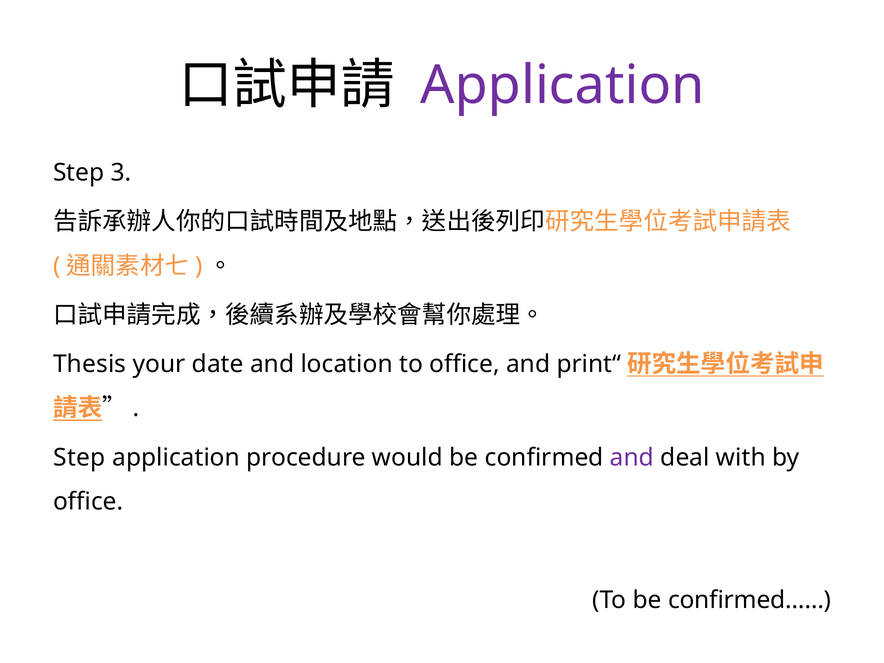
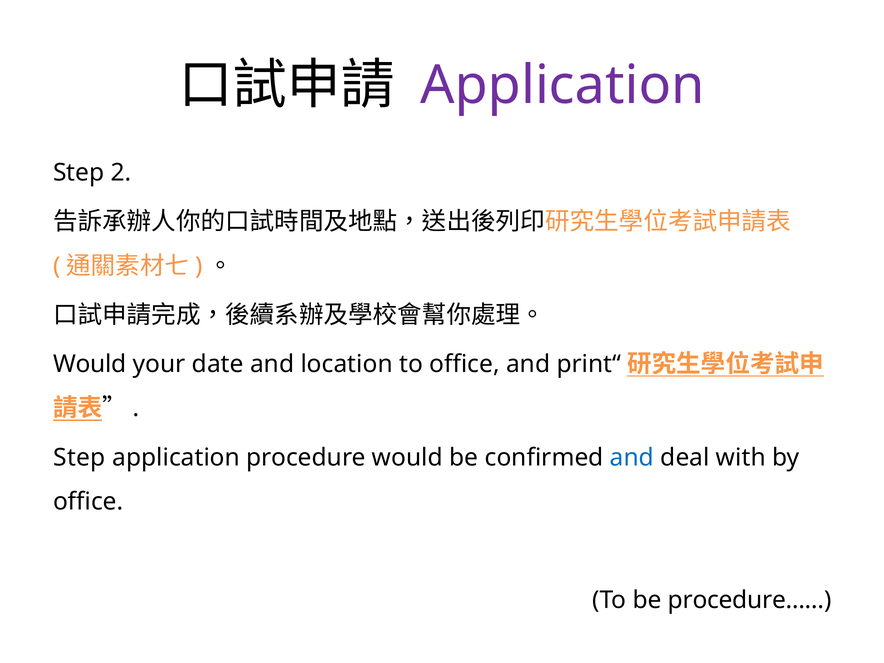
3: 3 -> 2 (121, 173)
Thesis: Thesis -> Would (90, 364)
and colour: purple -> blue (632, 457)
confirmed……: confirmed…… -> procedure…… (750, 600)
